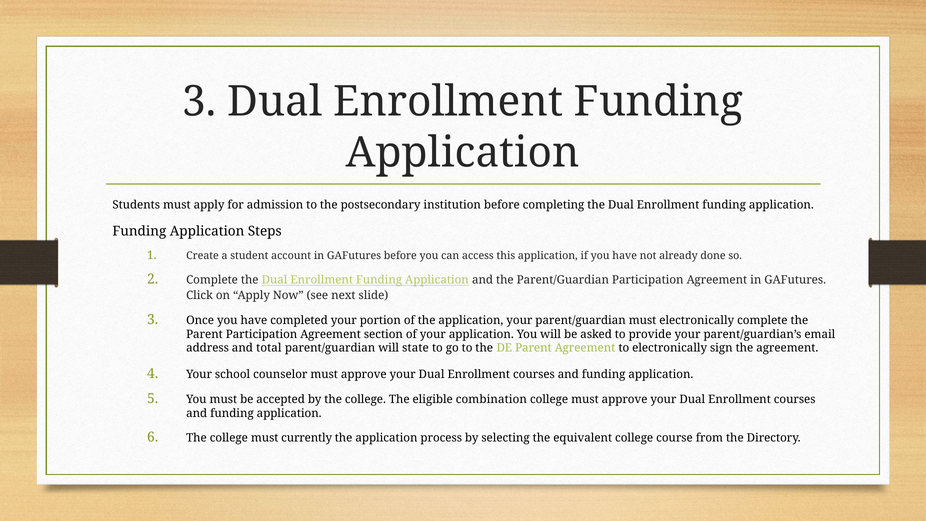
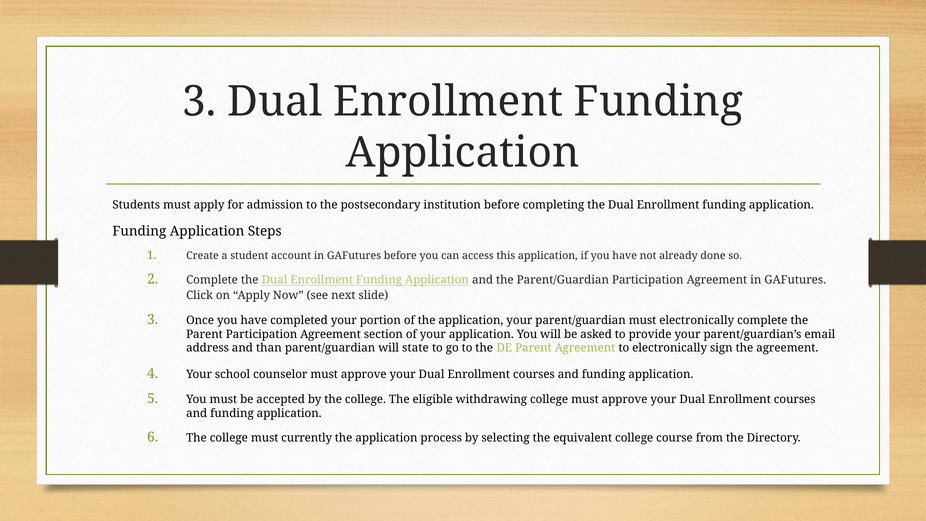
total: total -> than (269, 348)
combination: combination -> withdrawing (491, 399)
